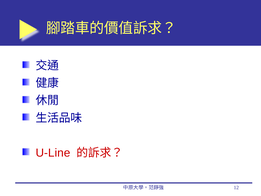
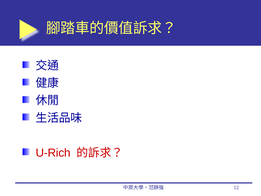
U-Line: U-Line -> U-Rich (53, 153)
